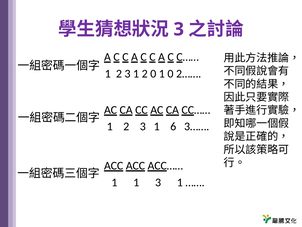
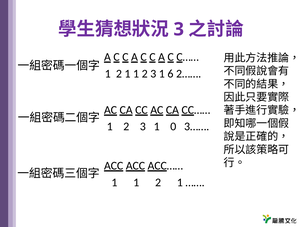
3: 3 -> 1 (127, 74)
0: 0 -> 3 (153, 74)
1 0: 0 -> 6 (170, 74)
6: 6 -> 0 (173, 126)
3: 3 -> 2 (158, 182)
